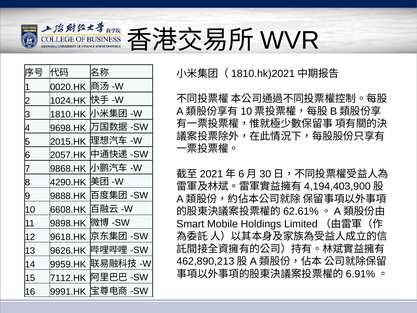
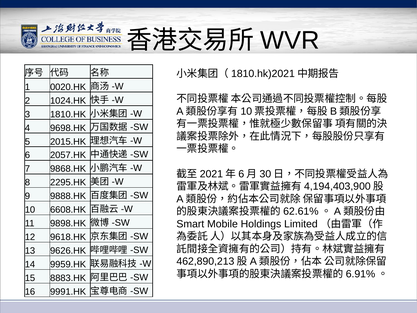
4290.HK: 4290.HK -> 2295.HK (68, 182)
7112.HK: 7112.HK -> 8883.HK (68, 278)
